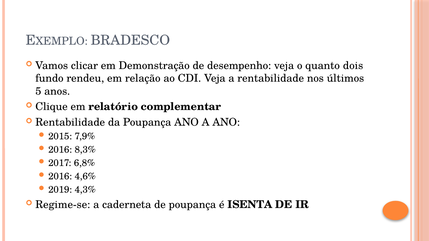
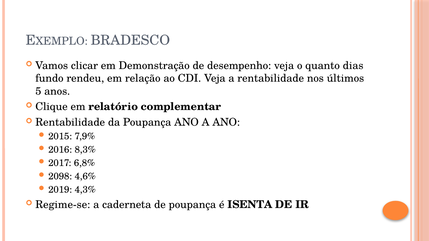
dois: dois -> dias (353, 66)
2016: 2016 -> 2098 (60, 176)
